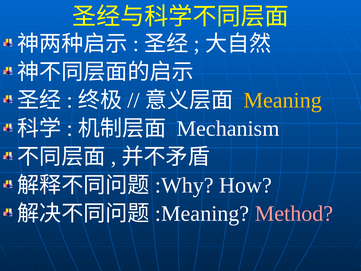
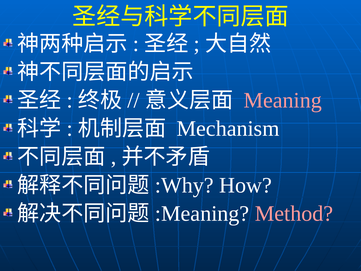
Meaning colour: yellow -> pink (283, 100)
